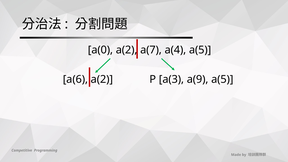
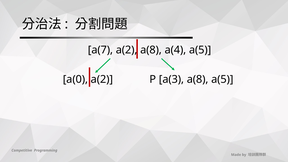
a(0: a(0 -> a(7 (100, 50)
a(2 a(7: a(7 -> a(8 (151, 50)
a(6: a(6 -> a(0 (75, 79)
a(3 a(9: a(9 -> a(8 (198, 79)
